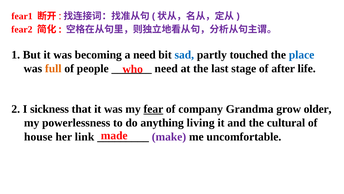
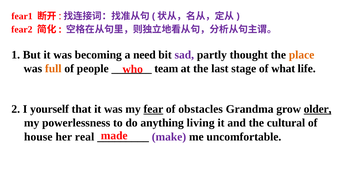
sad colour: blue -> purple (184, 55)
touched: touched -> thought (249, 55)
place colour: blue -> orange (302, 55)
need: need -> team (166, 68)
after: after -> what (283, 68)
sickness: sickness -> yourself (49, 109)
company: company -> obstacles (201, 109)
older underline: none -> present (318, 109)
link: link -> real (85, 136)
